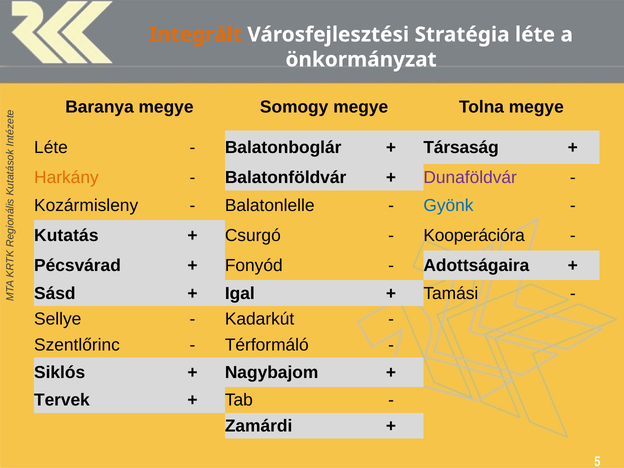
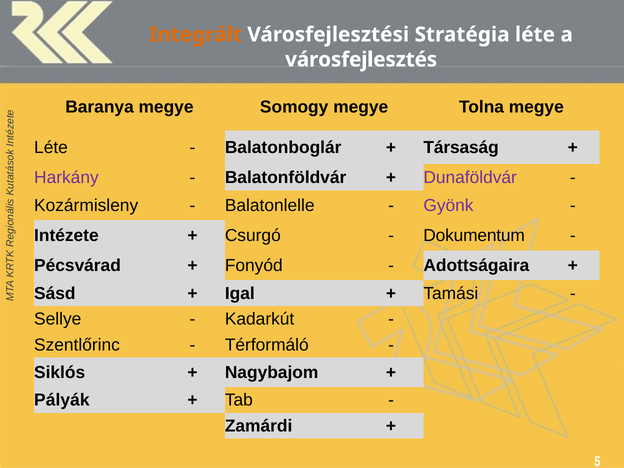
önkormányzat: önkormányzat -> városfejlesztés (361, 60)
Harkány colour: orange -> purple (66, 177)
Gyönk colour: blue -> purple (448, 206)
Kutatás: Kutatás -> Intézete (66, 236)
Kooperációra: Kooperációra -> Dokumentum (474, 236)
Tervek: Tervek -> Pályák (62, 400)
